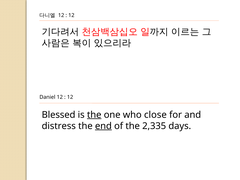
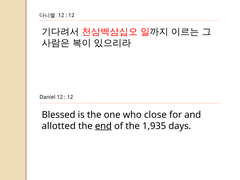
the underline: present -> none (94, 115)
distress: distress -> allotted (59, 126)
2,335: 2,335 -> 1,935 (154, 126)
